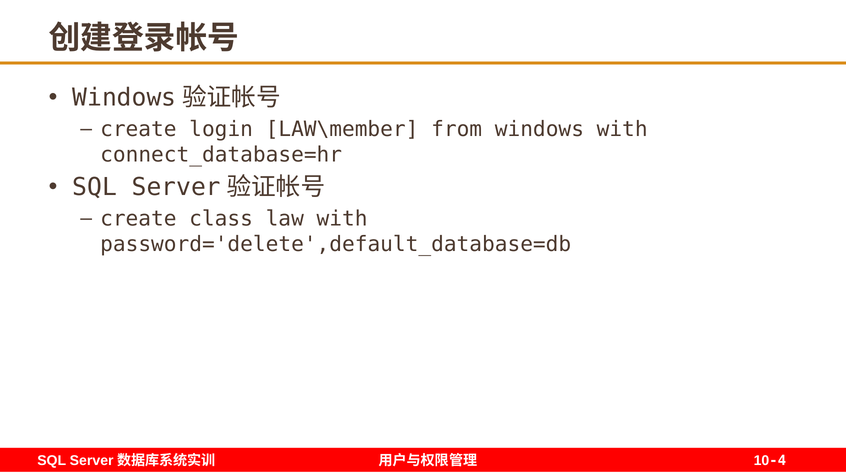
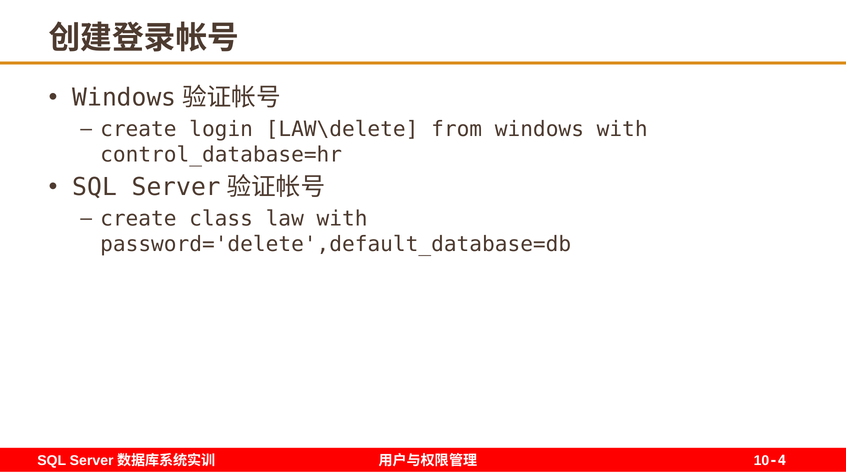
LAW\member: LAW\member -> LAW\delete (342, 129)
connect_database=hr: connect_database=hr -> control_database=hr (221, 155)
